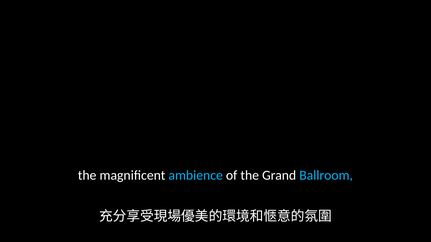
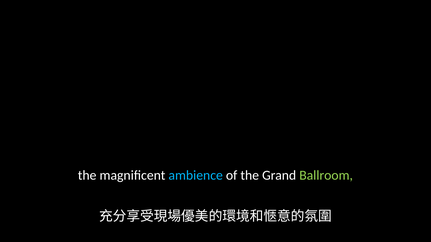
Ballroom colour: light blue -> light green (326, 176)
